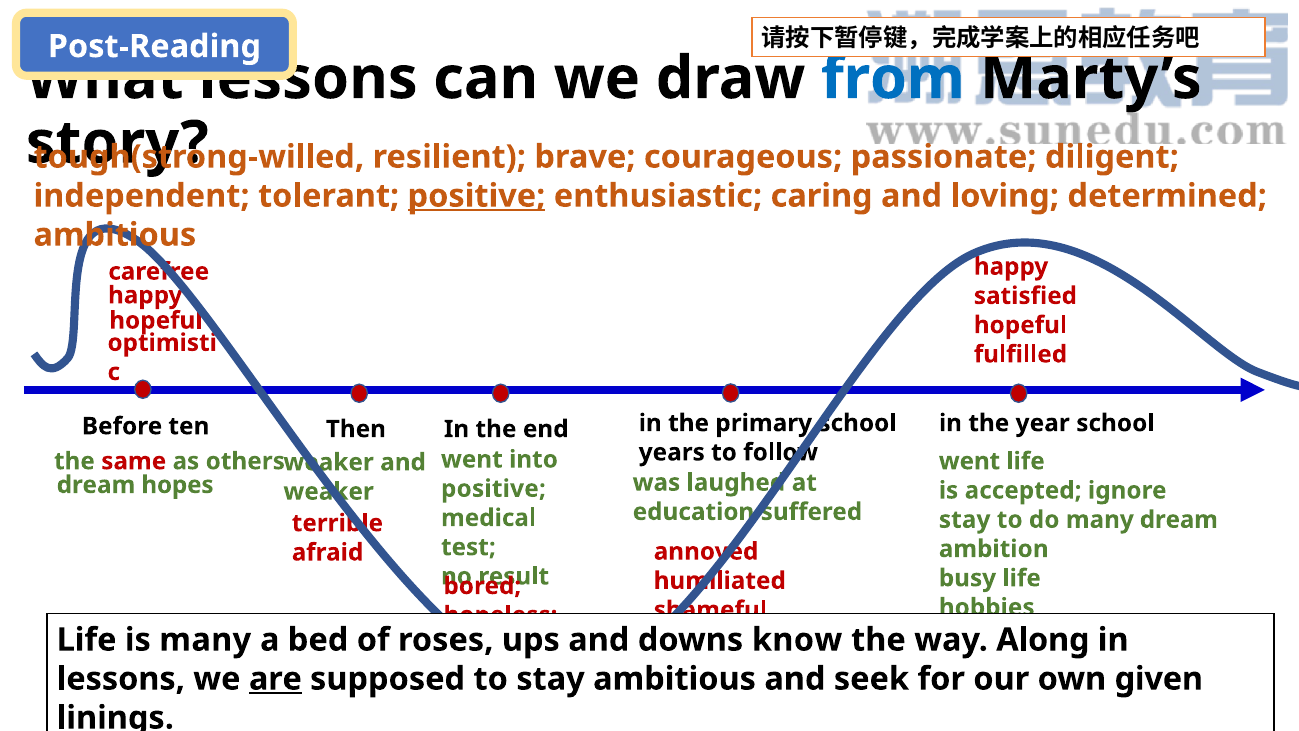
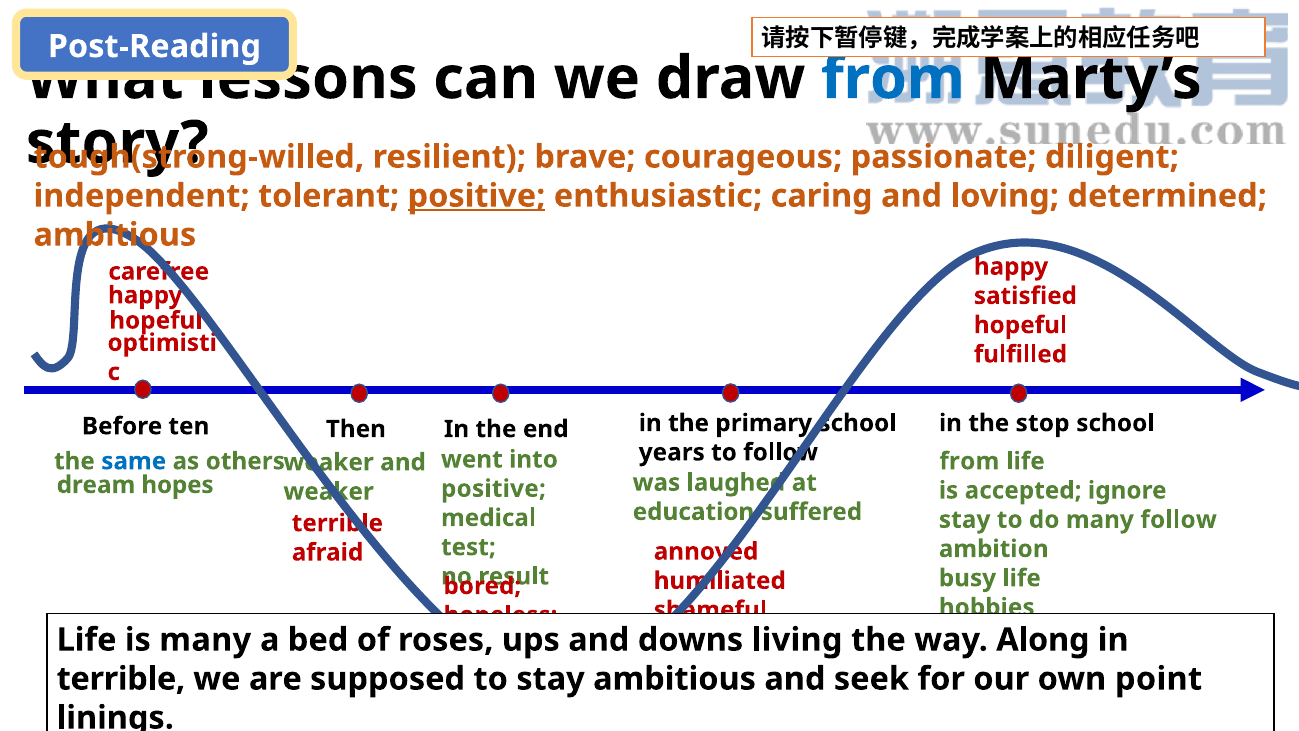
year: year -> stop (1043, 423)
same colour: red -> blue (134, 461)
went: went -> from (969, 461)
many dream: dream -> follow (1179, 520)
know: know -> living (797, 640)
lessons: lessons -> terrible (121, 679)
are underline: present -> none (275, 679)
given: given -> point (1159, 679)
